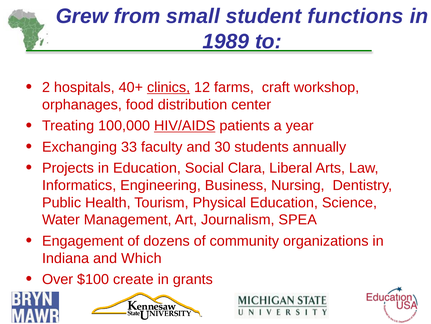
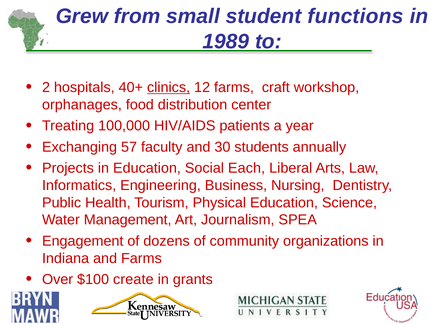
HIV/AIDS underline: present -> none (185, 126)
33: 33 -> 57 (129, 147)
Clara: Clara -> Each (247, 168)
and Which: Which -> Farms (141, 258)
